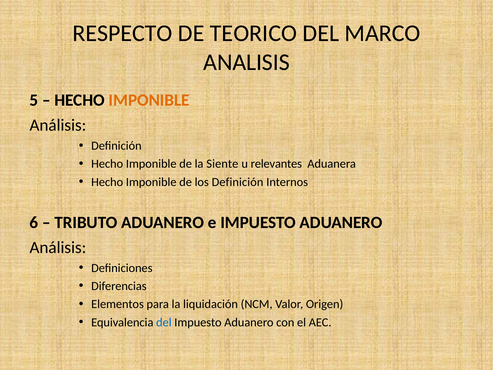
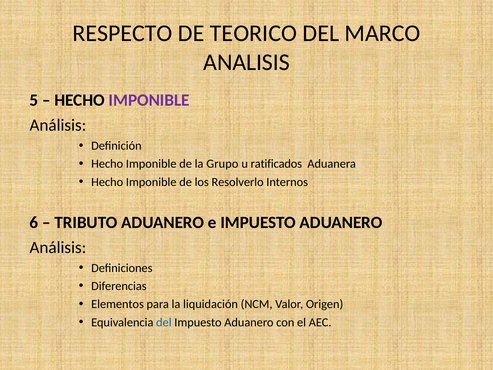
IMPONIBLE colour: orange -> purple (149, 100)
Siente: Siente -> Grupo (222, 164)
relevantes: relevantes -> ratificados (276, 164)
los Definición: Definición -> Resolverlo (238, 182)
